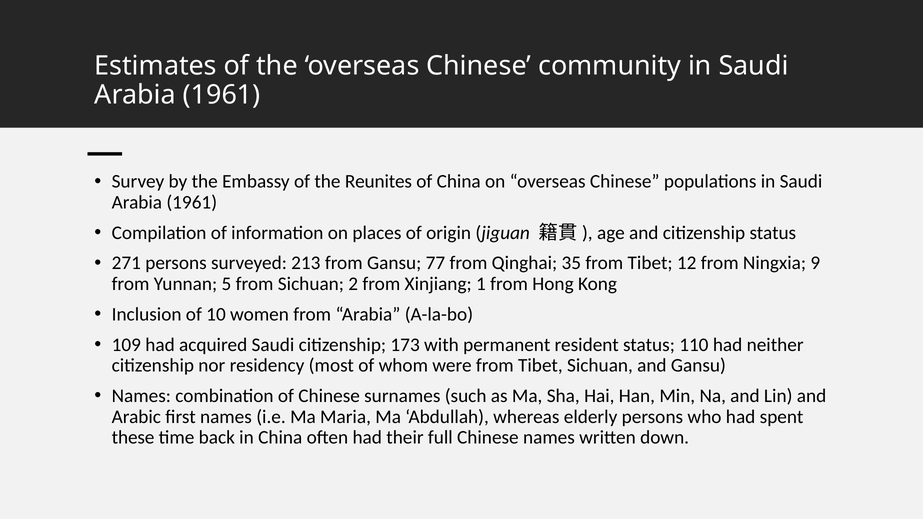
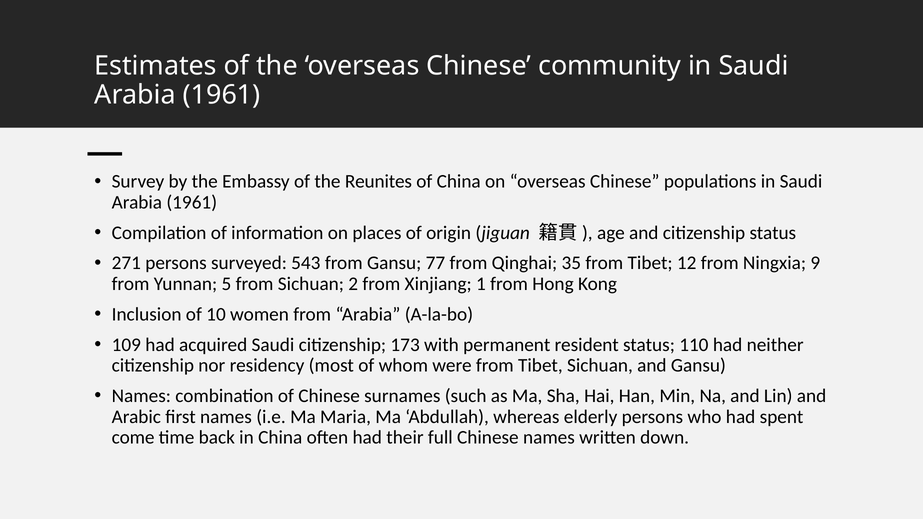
213: 213 -> 543 (306, 263)
these: these -> come (133, 438)
